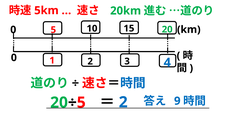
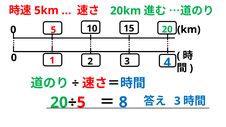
2: 2 -> 8 (123, 102)
9: 9 -> 3 (177, 101)
